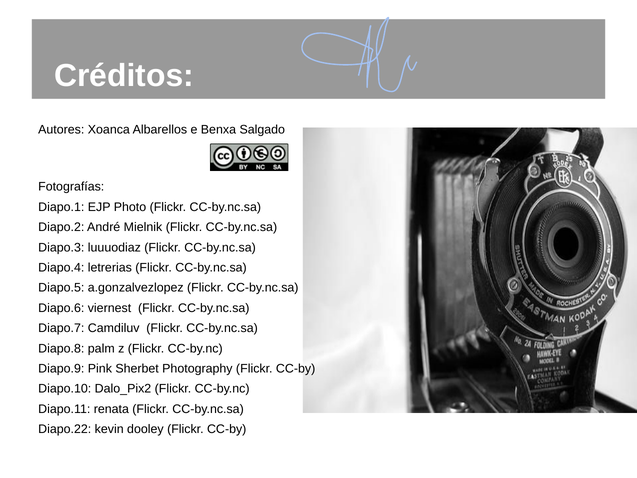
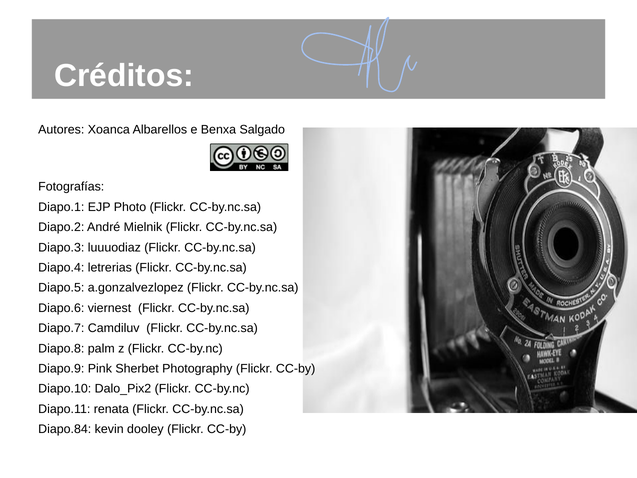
Diapo.22: Diapo.22 -> Diapo.84 (65, 429)
